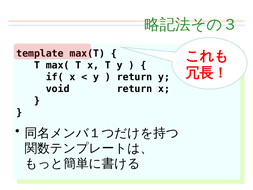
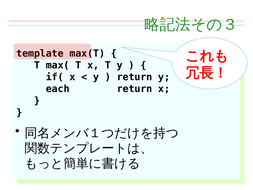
void: void -> each (58, 89)
